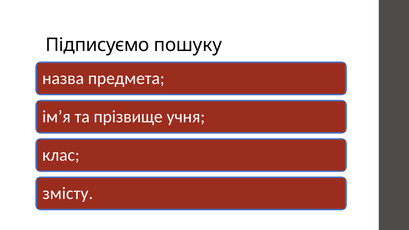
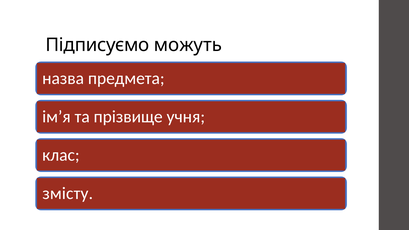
пошуку: пошуку -> можуть (188, 45)
